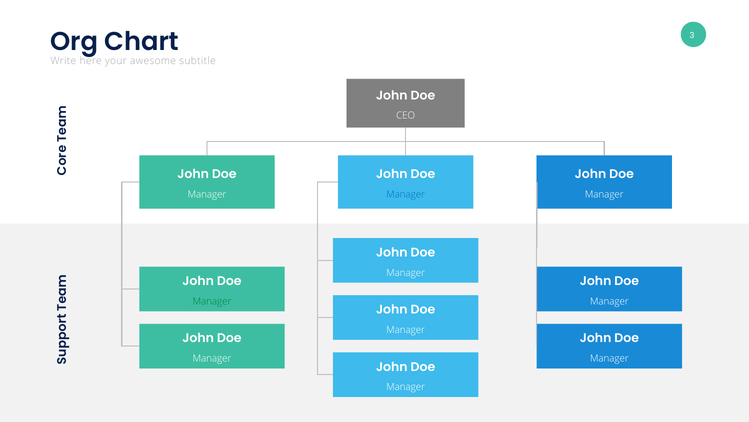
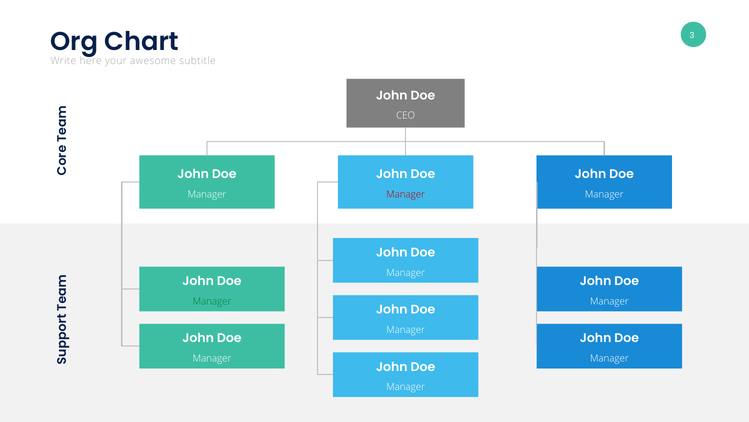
Manager colour: blue -> red (406, 194)
